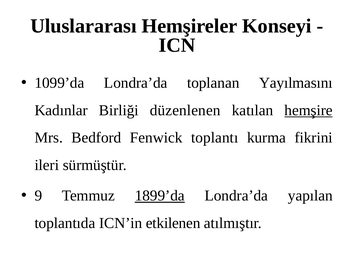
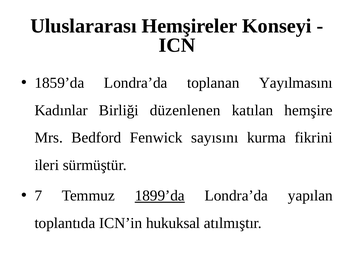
1099’da: 1099’da -> 1859’da (59, 83)
hemşire underline: present -> none (309, 111)
toplantı: toplantı -> sayısını (215, 138)
9: 9 -> 7 (38, 196)
etkilenen: etkilenen -> hukuksal (173, 223)
